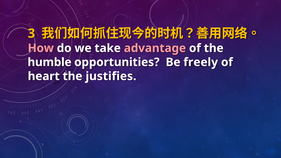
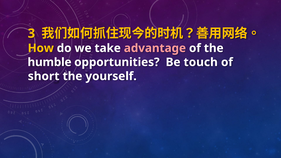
How colour: pink -> yellow (41, 48)
freely: freely -> touch (201, 62)
heart: heart -> short (44, 76)
justifies: justifies -> yourself (111, 76)
